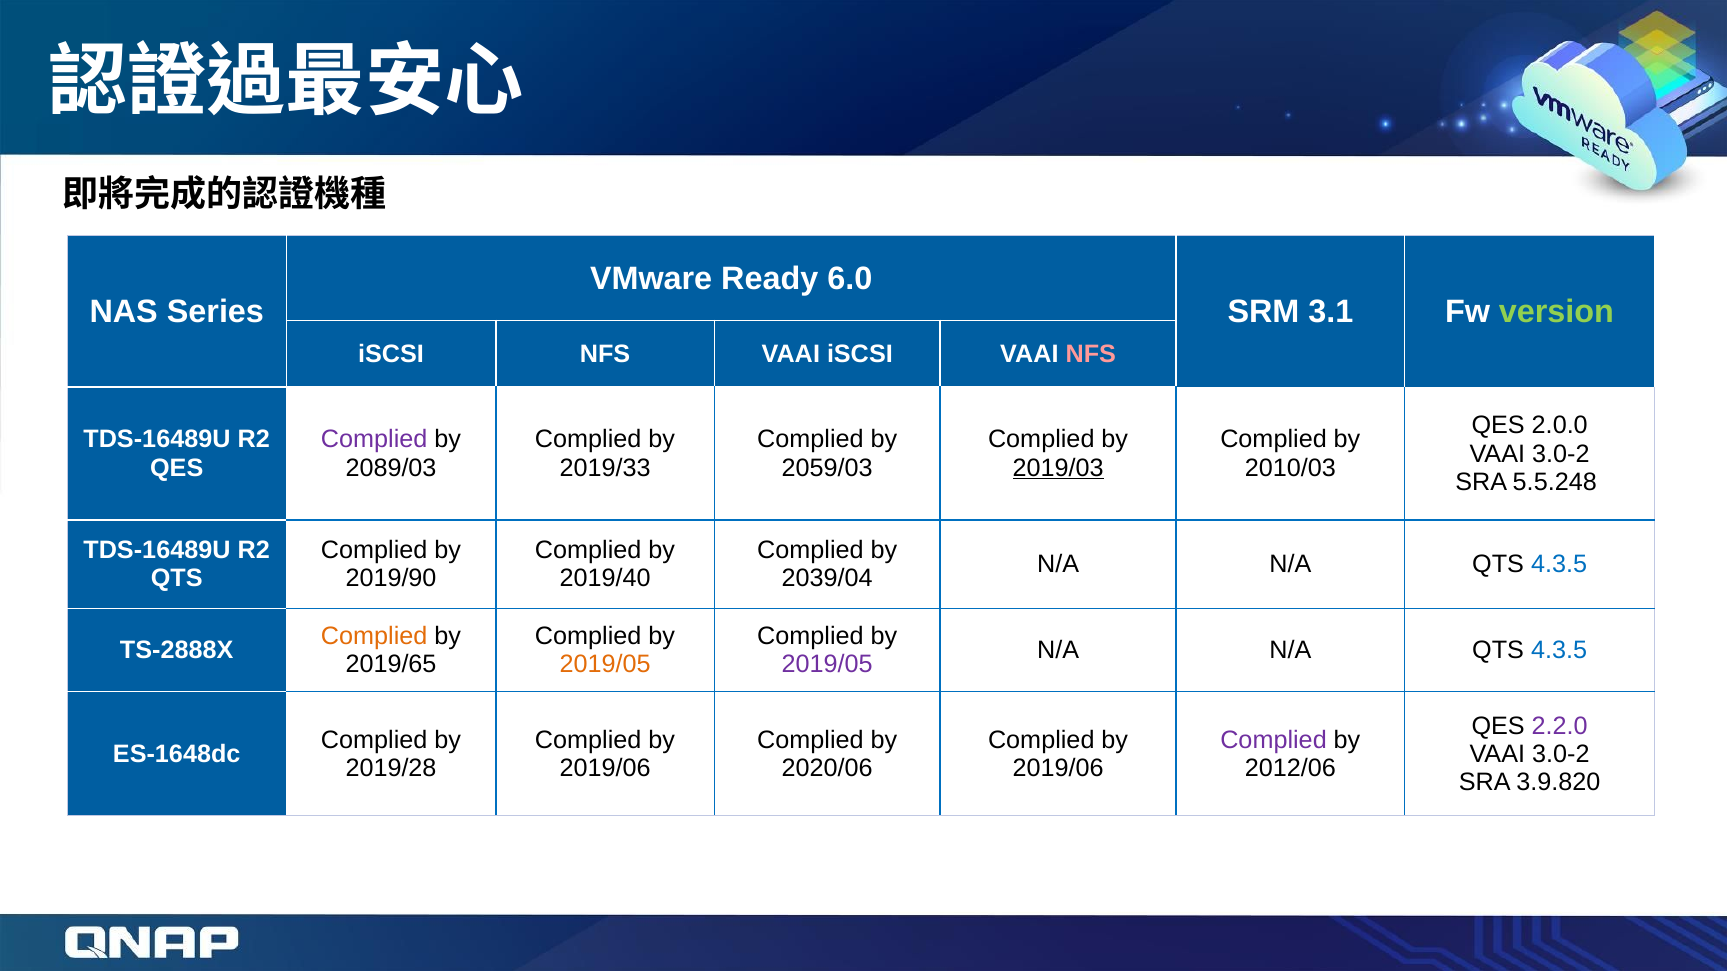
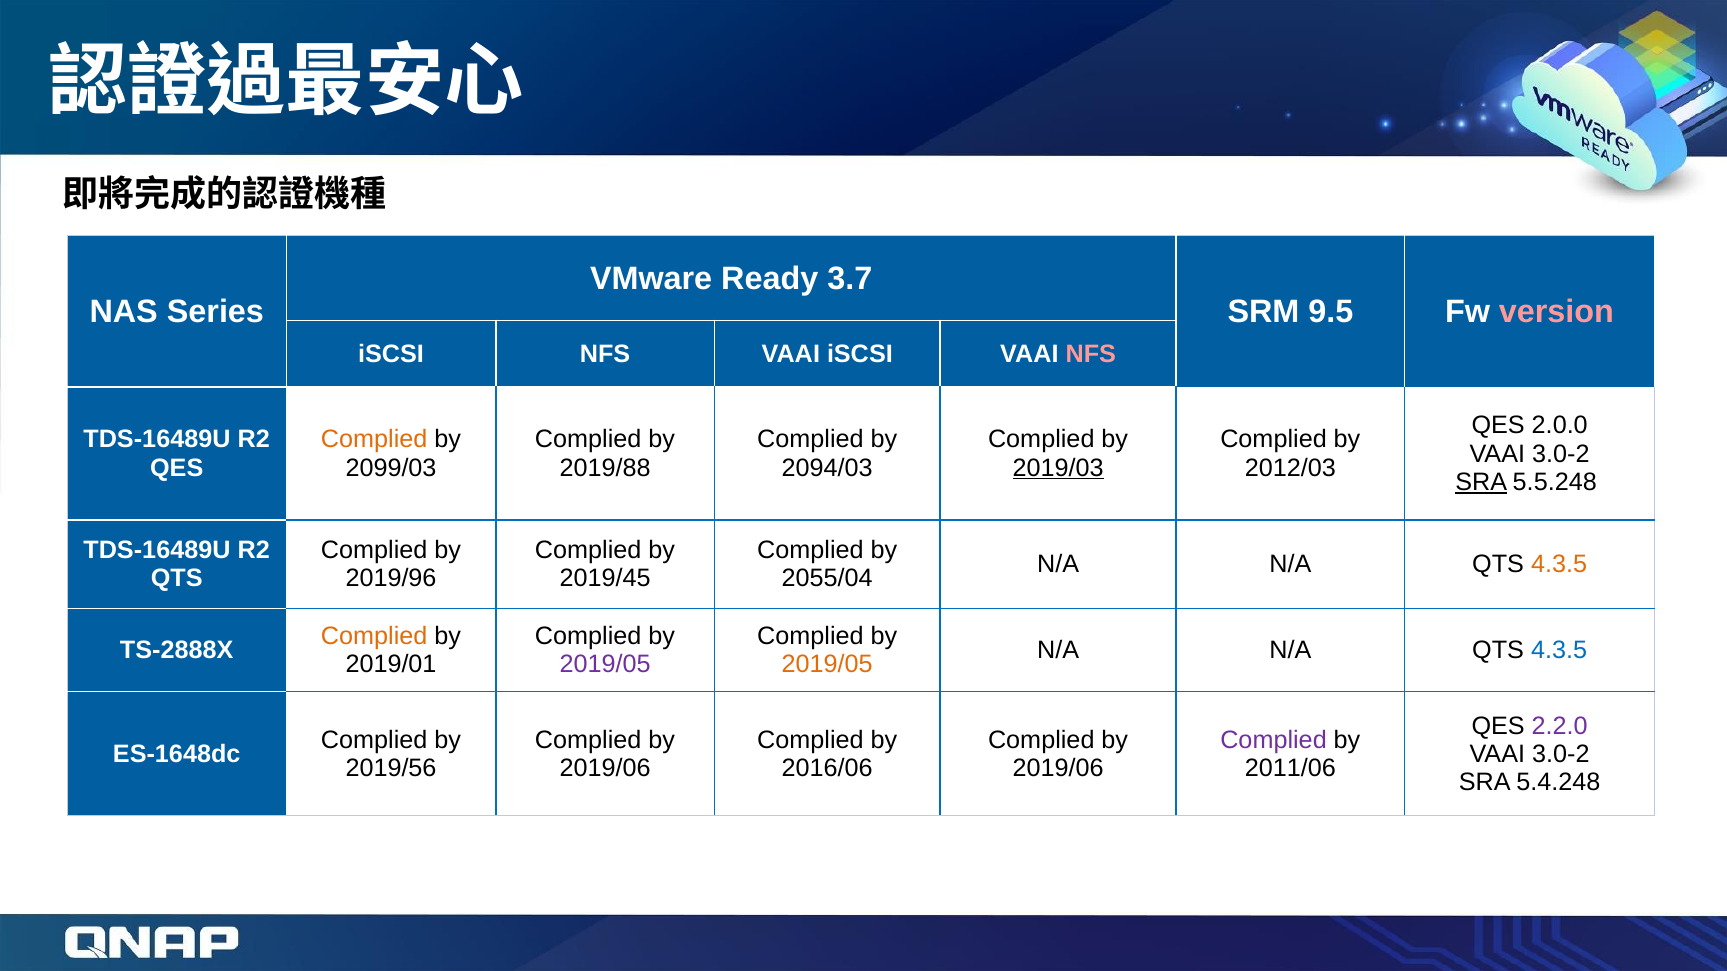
6.0: 6.0 -> 3.7 (850, 278)
3.1: 3.1 -> 9.5 (1331, 312)
version colour: light green -> pink (1556, 312)
Complied colour: purple -> orange (374, 440)
2089/03: 2089/03 -> 2099/03 (391, 468)
2019/33: 2019/33 -> 2019/88 (605, 468)
2059/03: 2059/03 -> 2094/03 (827, 468)
2010/03: 2010/03 -> 2012/03 (1290, 468)
SRA underline: none -> present (1481, 482)
4.3.5 colour: blue -> orange (1559, 565)
2019/90: 2019/90 -> 2019/96 (391, 579)
2019/40: 2019/40 -> 2019/45 (605, 579)
2039/04: 2039/04 -> 2055/04 (827, 579)
2019/65: 2019/65 -> 2019/01 (391, 665)
2019/05 colour: orange -> purple (605, 665)
2019/05 colour: purple -> orange (827, 665)
2019/28: 2019/28 -> 2019/56 (391, 769)
2020/06: 2020/06 -> 2016/06 (827, 769)
2012/06: 2012/06 -> 2011/06 (1290, 769)
3.9.820: 3.9.820 -> 5.4.248 (1558, 783)
